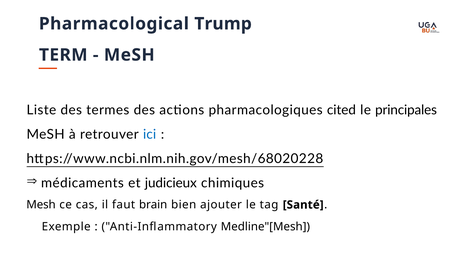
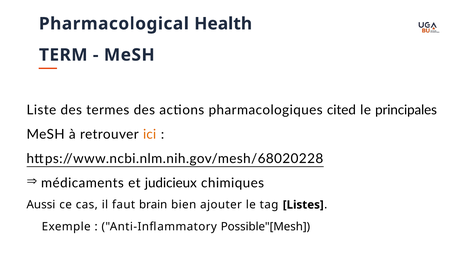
Trump: Trump -> Health (223, 24)
ici colour: blue -> orange (150, 134)
Mesh: Mesh -> Aussi (41, 204)
Santé: Santé -> Listes (303, 204)
Medline"[Mesh: Medline"[Mesh -> Possible"[Mesh (265, 226)
